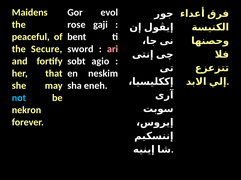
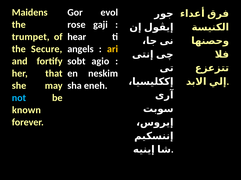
peaceful: peaceful -> trumpet (31, 37)
bent: bent -> hear (77, 37)
sword: sword -> angels (80, 49)
ari colour: pink -> yellow (113, 49)
nekron: nekron -> known (26, 110)
